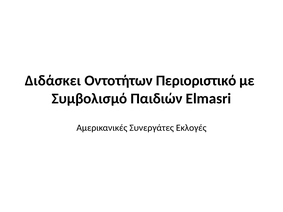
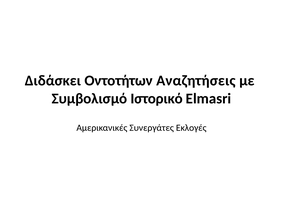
Περιοριστικό: Περιοριστικό -> Αναζητήσεις (196, 81)
Παιδιών: Παιδιών -> Ιστορικό (157, 99)
